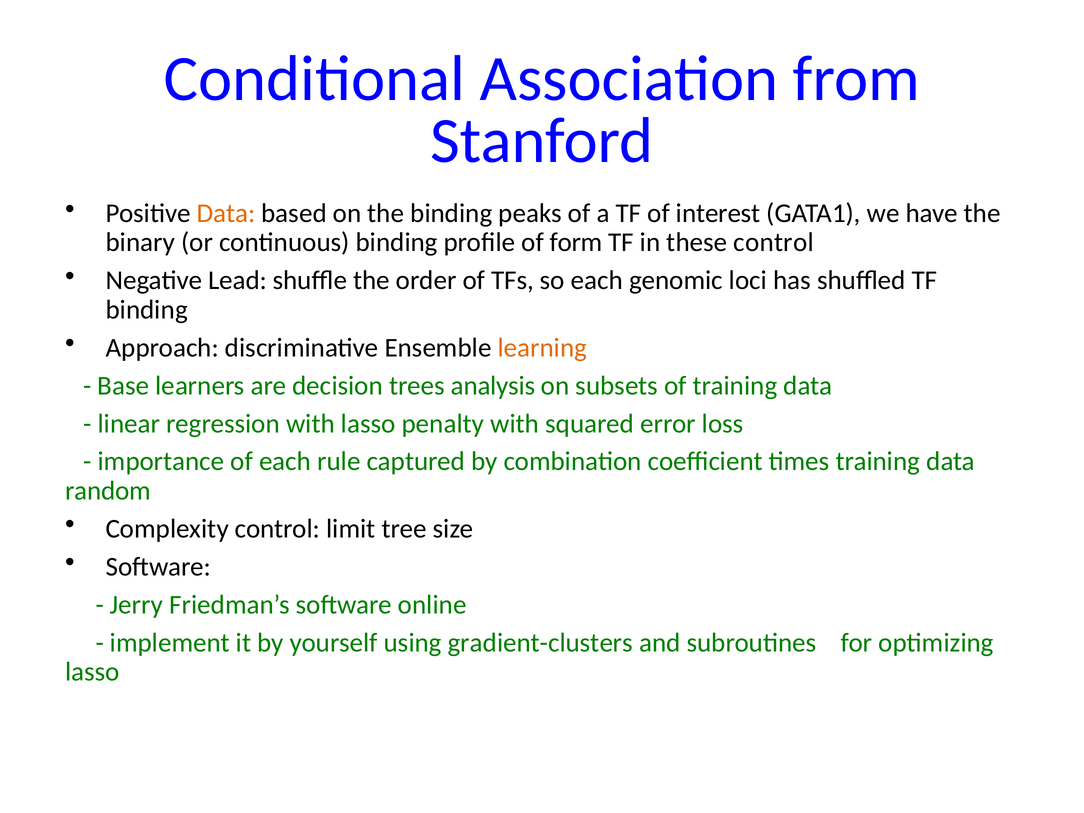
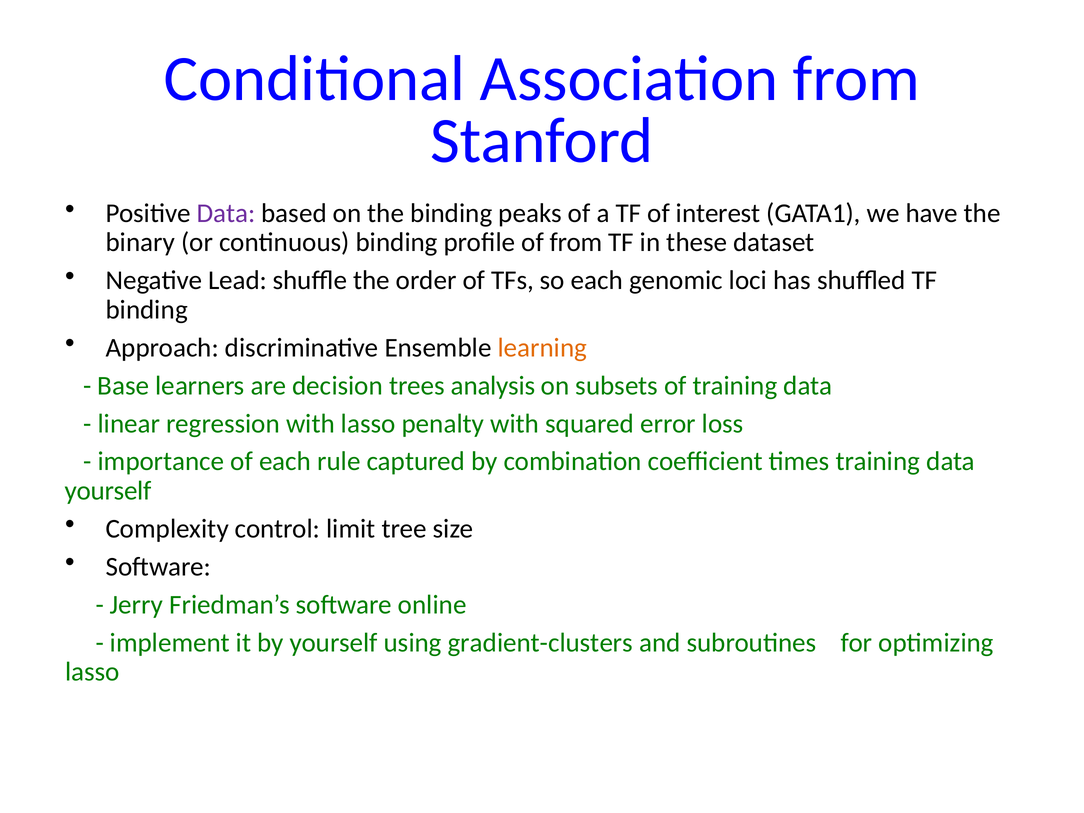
Data colour: orange -> purple (226, 213)
of form: form -> from (576, 243)
these control: control -> dataset (774, 243)
random: random -> yourself (108, 491)
